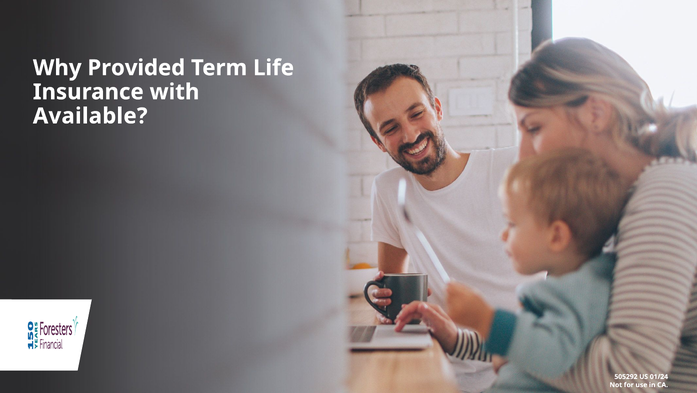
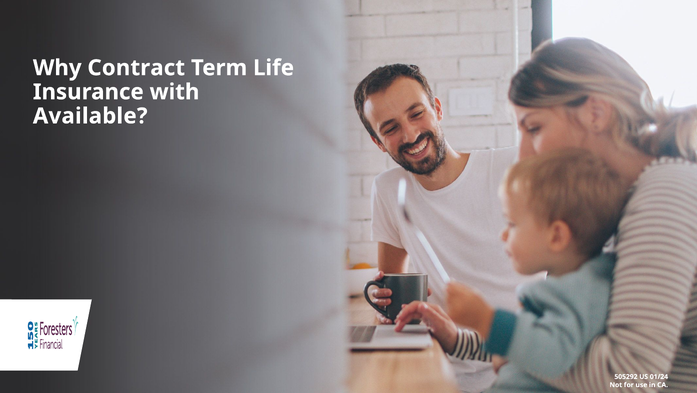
Provided: Provided -> Contract (136, 68)
